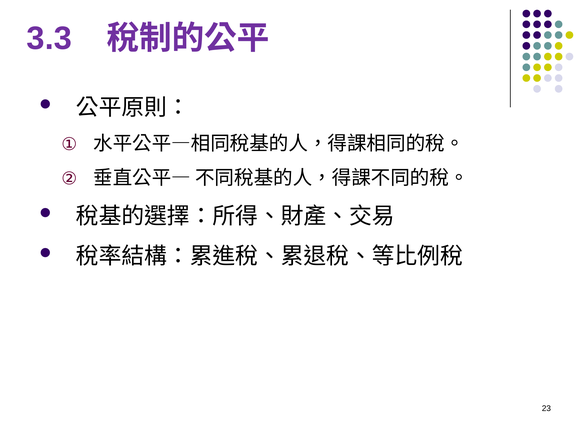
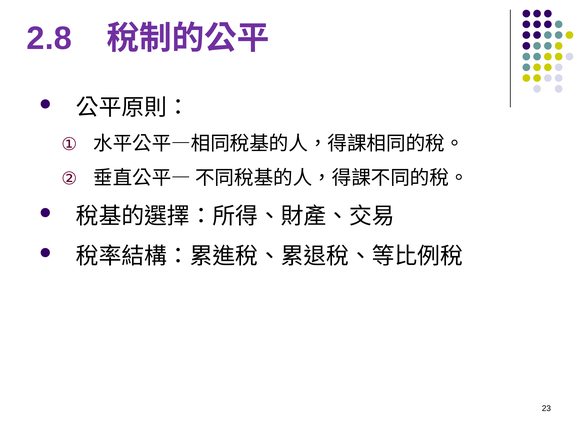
3.3: 3.3 -> 2.8 (49, 39)
